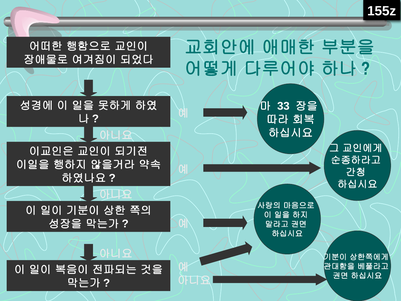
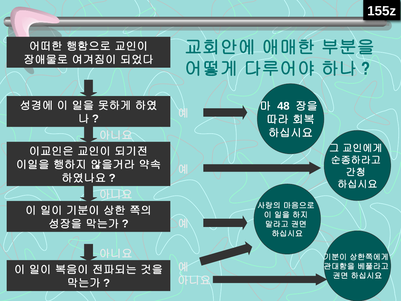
33: 33 -> 48 (283, 106)
